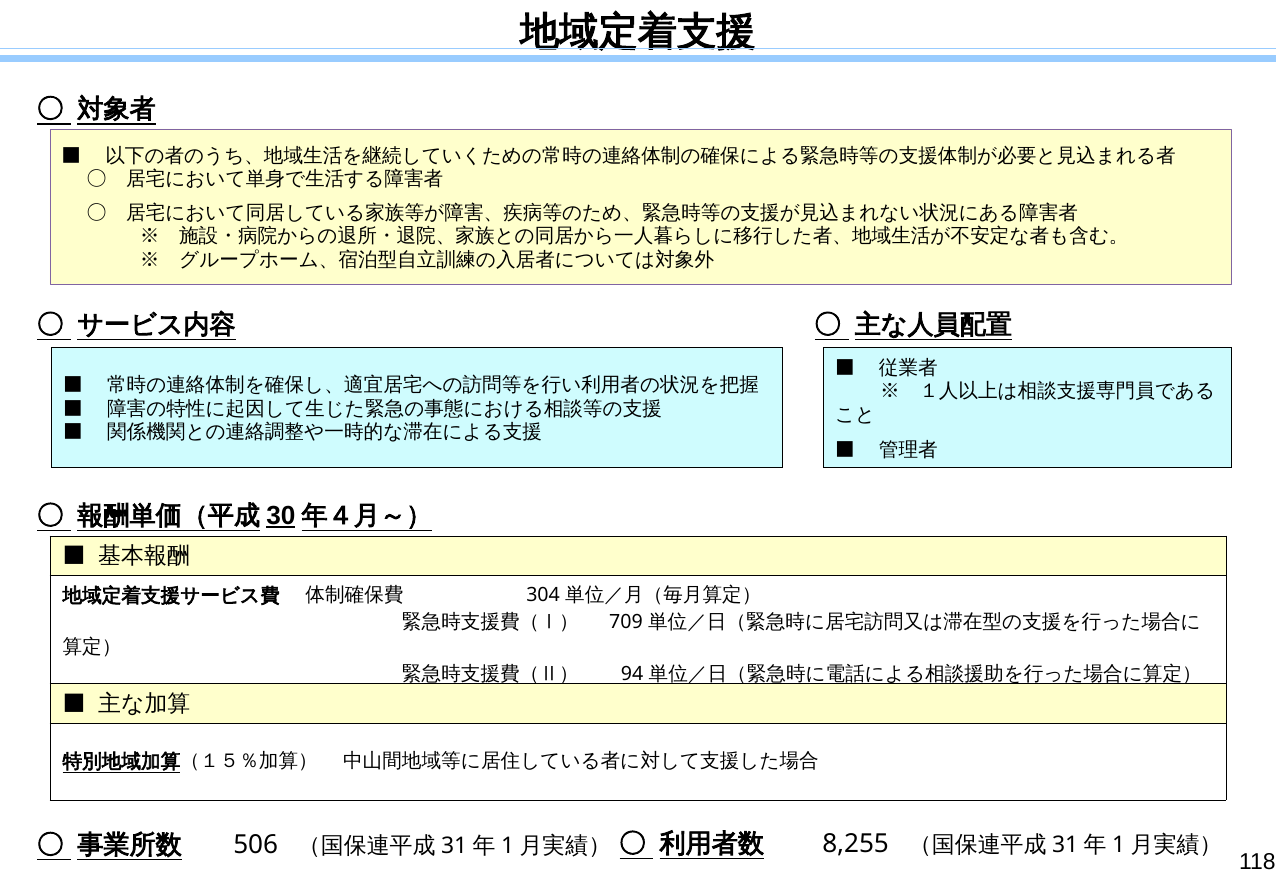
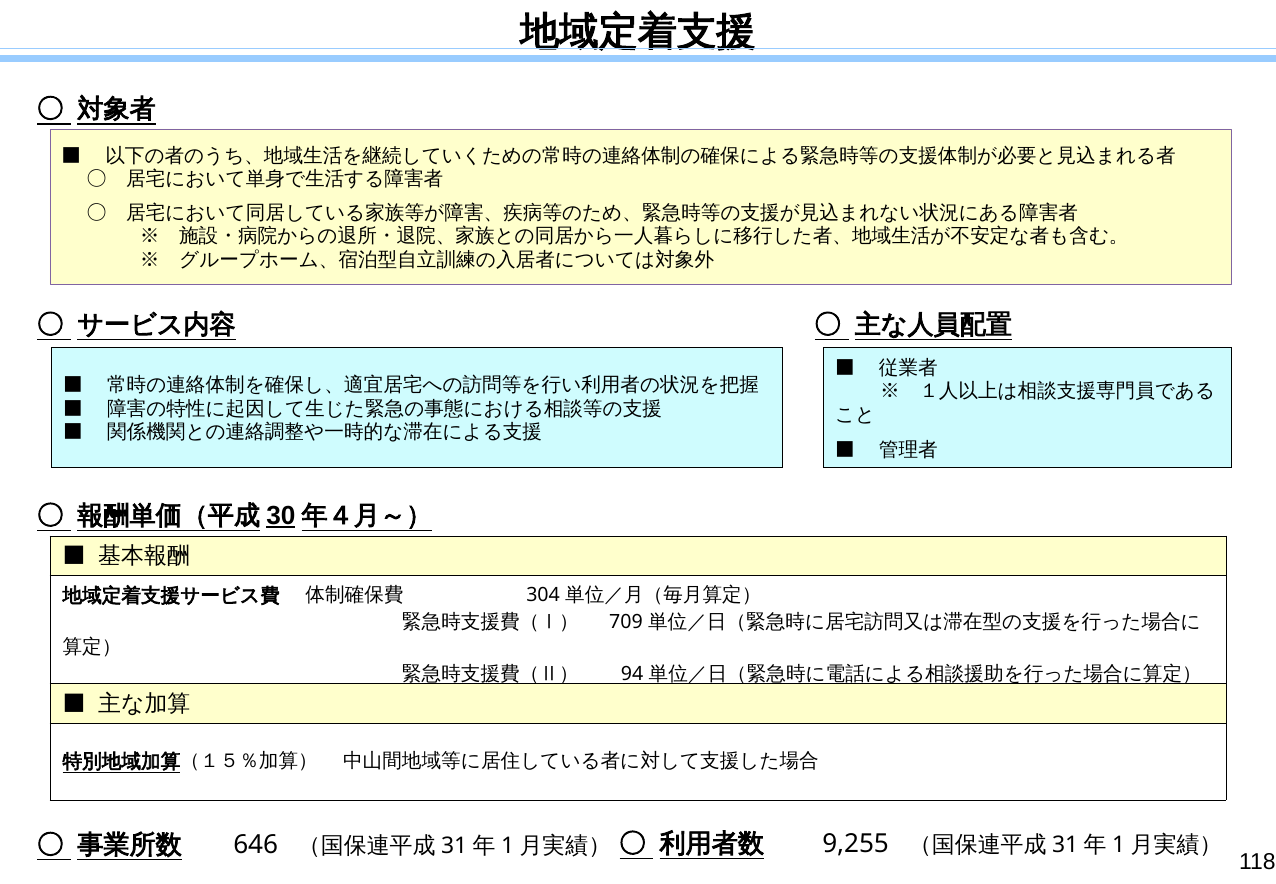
506: 506 -> 646 (256, 844)
8,255: 8,255 -> 9,255 (856, 843)
